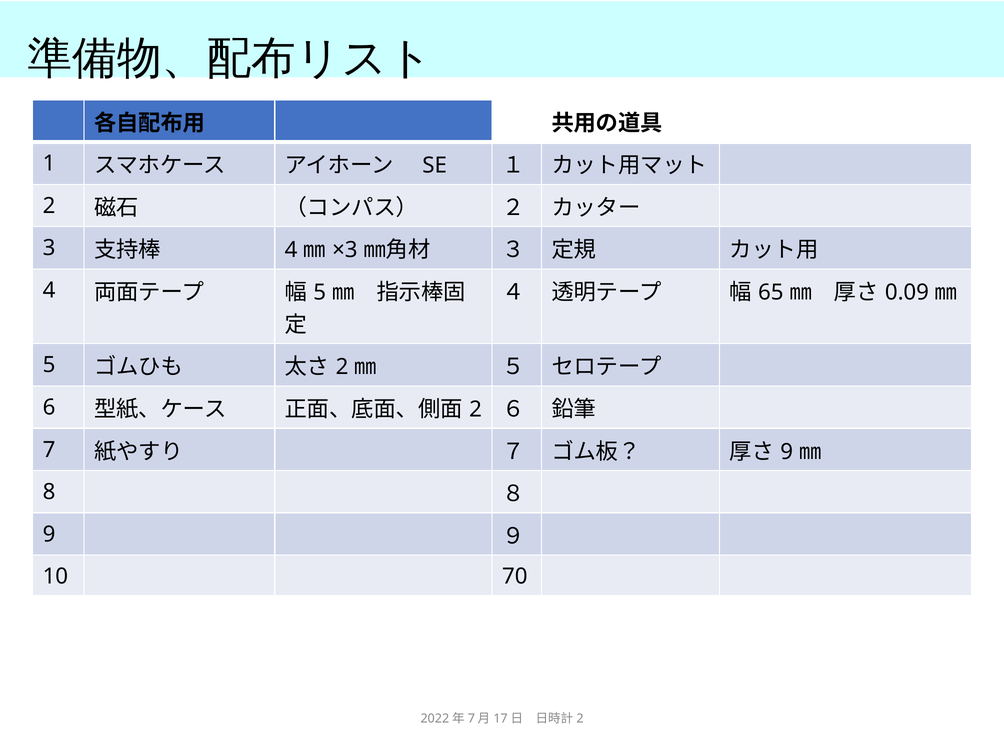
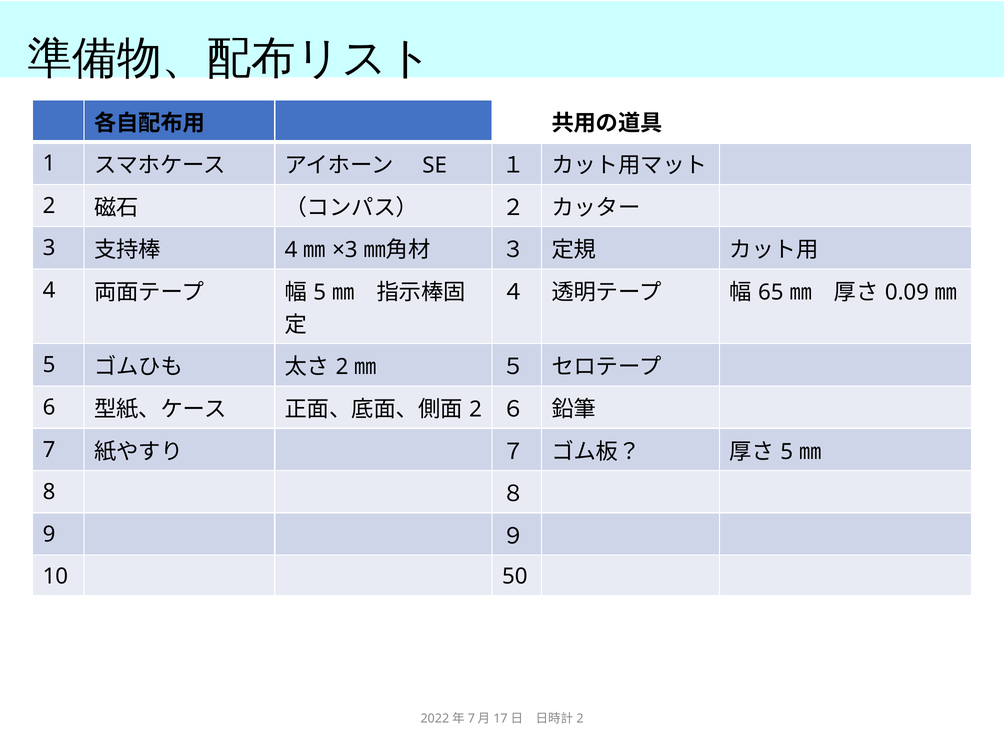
9: 9 -> 5 (787, 452)
70: 70 -> 50 (515, 576)
